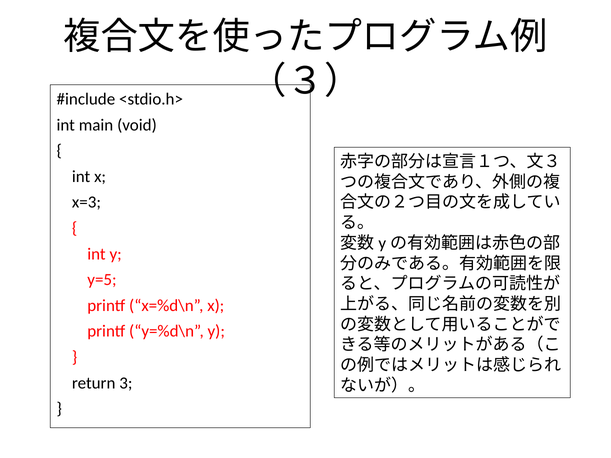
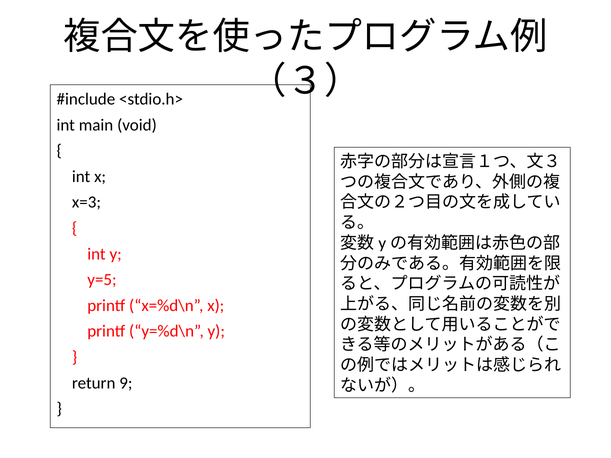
3: 3 -> 9 (126, 383)
